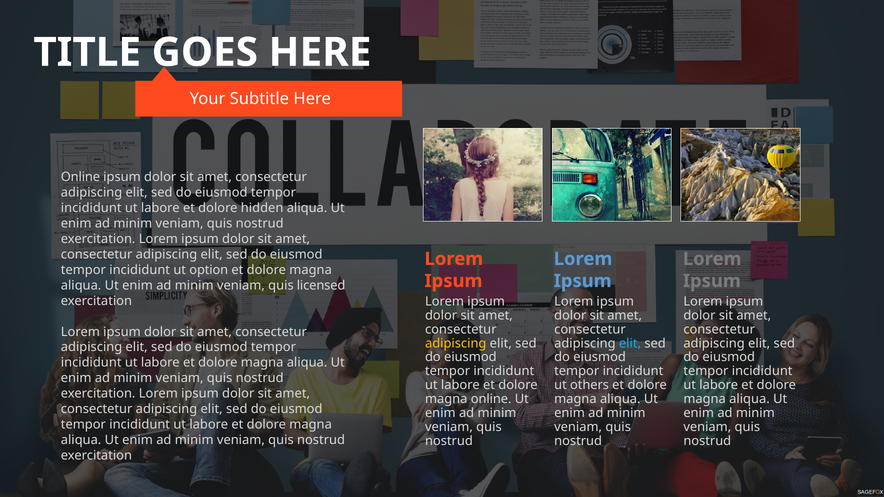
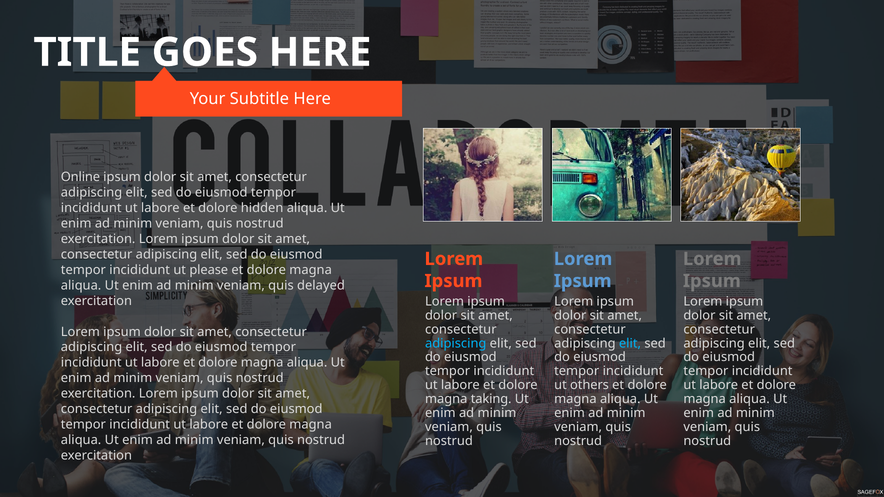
option: option -> please (209, 270)
licensed: licensed -> delayed (321, 285)
adipiscing colour: yellow -> light blue (456, 343)
magna online: online -> taking (491, 399)
